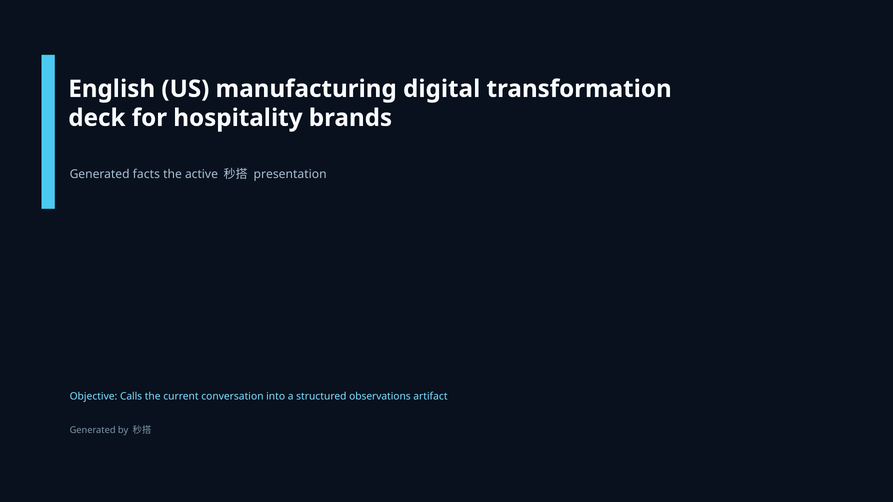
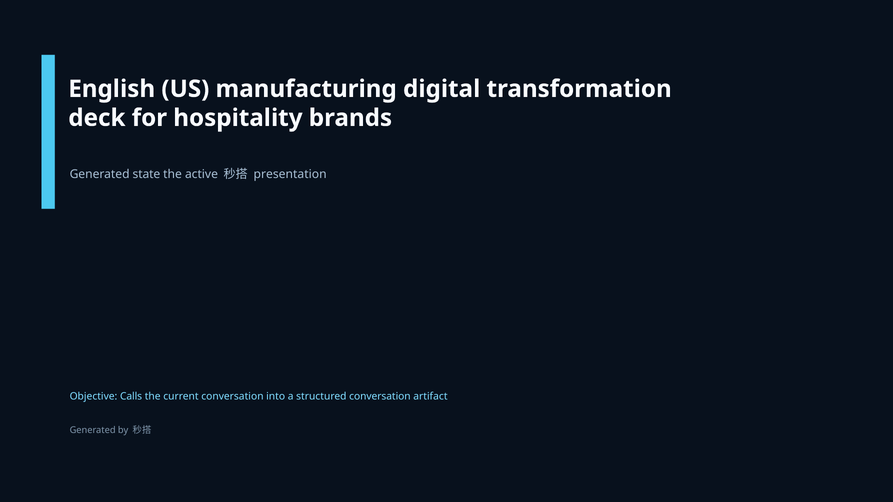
facts: facts -> state (146, 174)
structured observations: observations -> conversation (380, 397)
